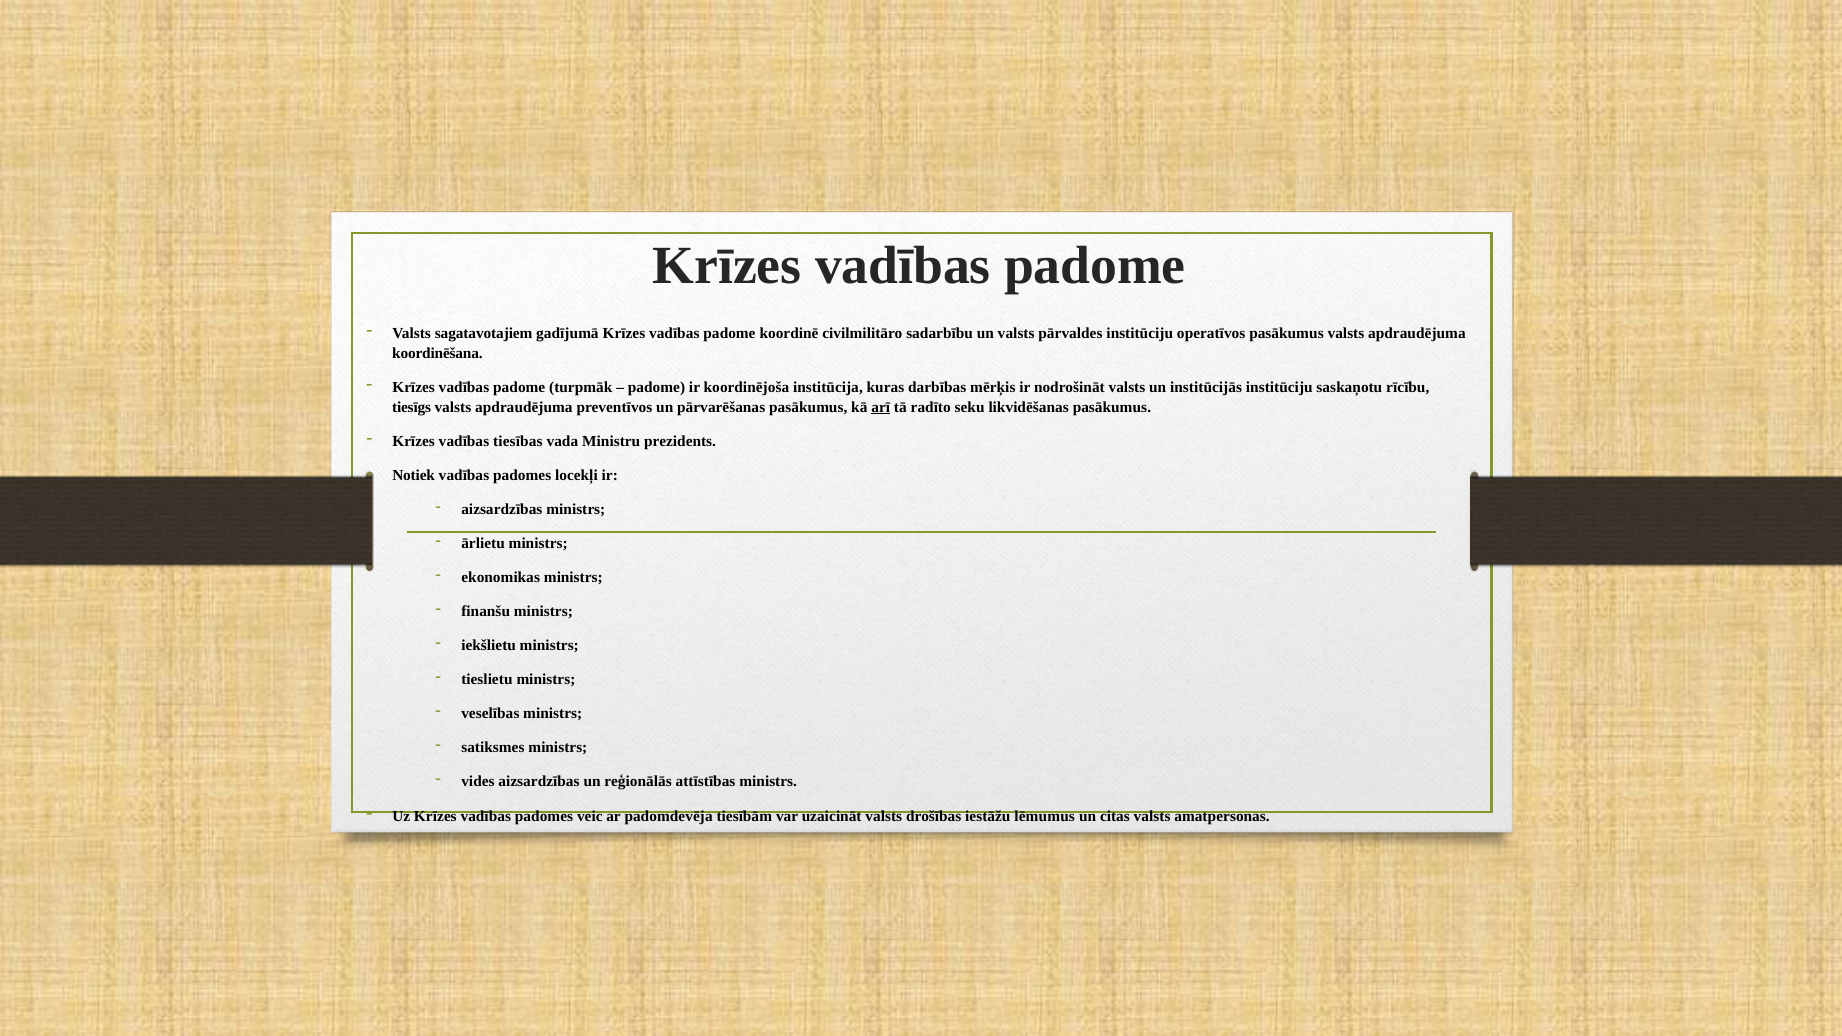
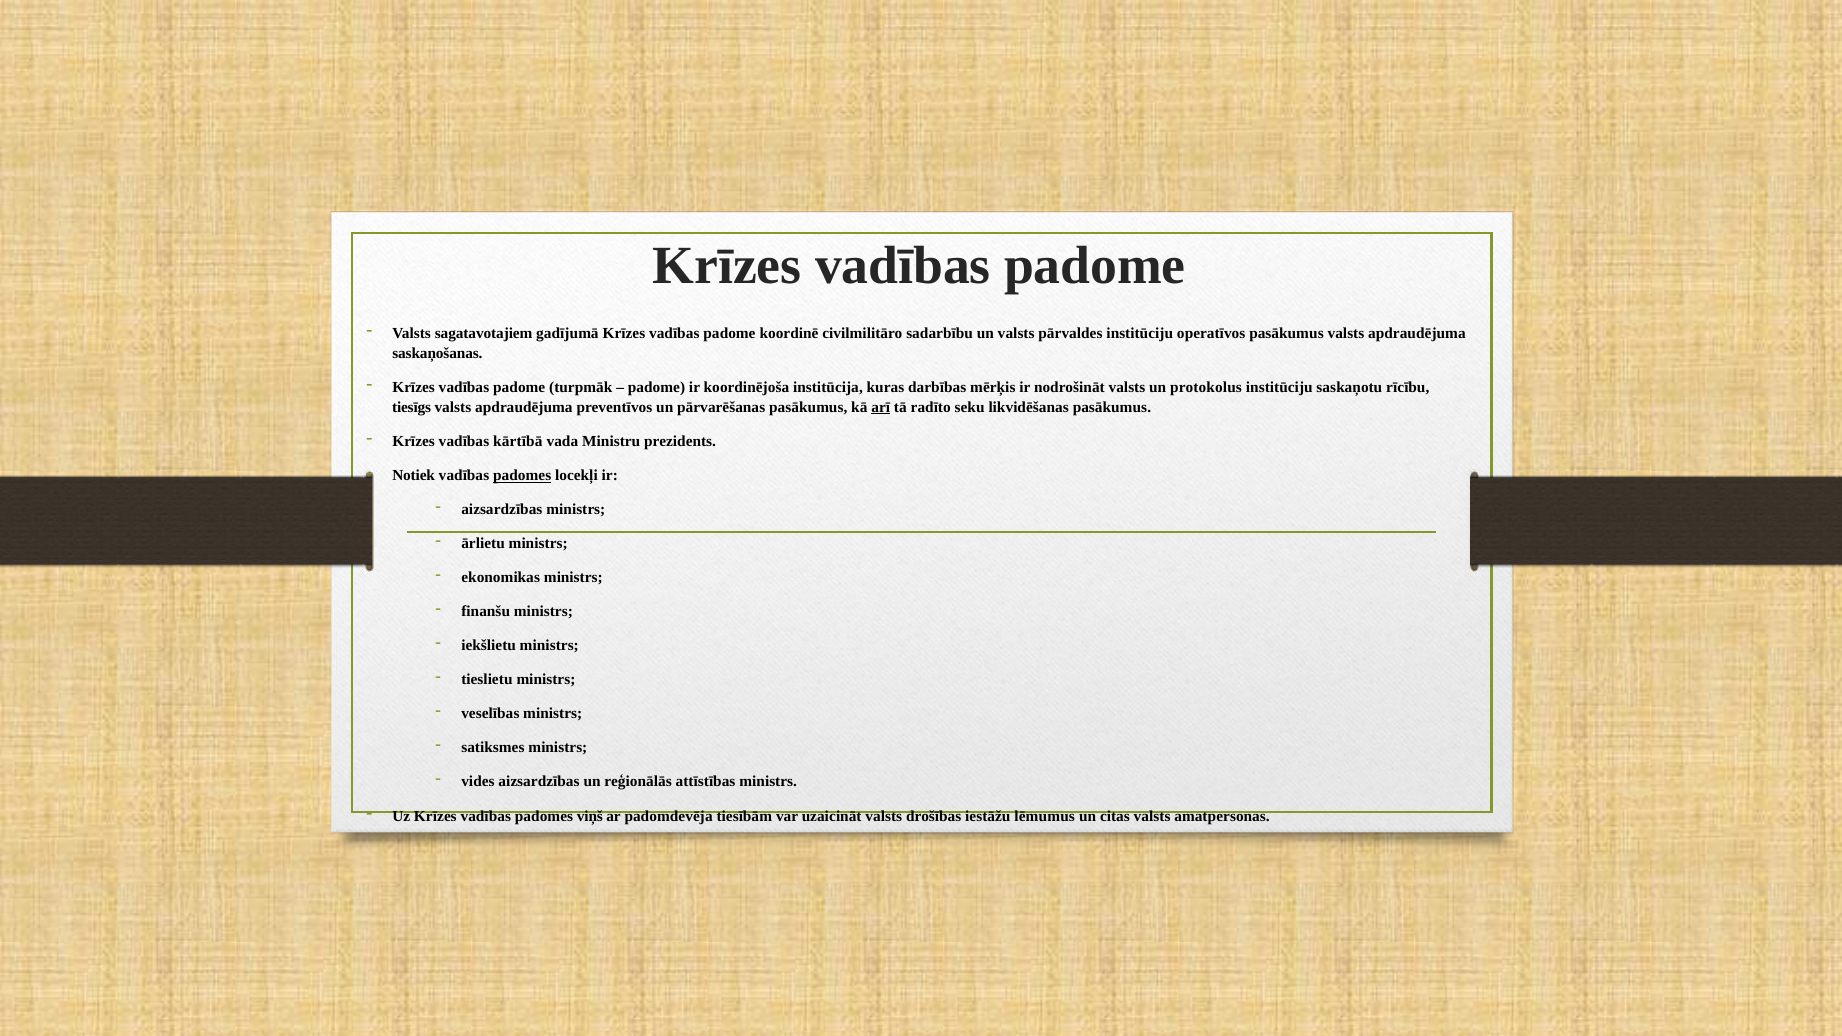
koordinēšana: koordinēšana -> saskaņošanas (437, 353)
institūcijās: institūcijās -> protokolus (1206, 387)
tiesības: tiesības -> kārtībā (518, 441)
padomes underline: none -> present (522, 476)
veic: veic -> viņš (590, 816)
